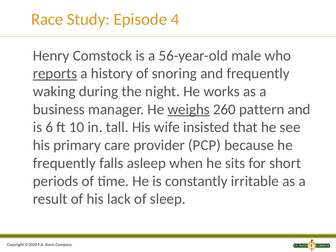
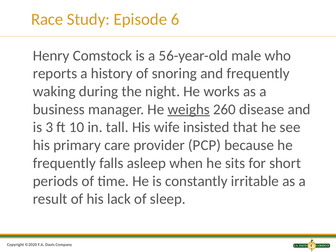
4: 4 -> 6 (175, 19)
reports underline: present -> none (55, 74)
pattern: pattern -> disease (262, 109)
6: 6 -> 3 (49, 127)
